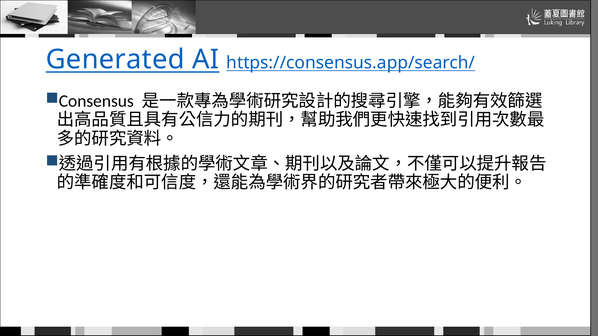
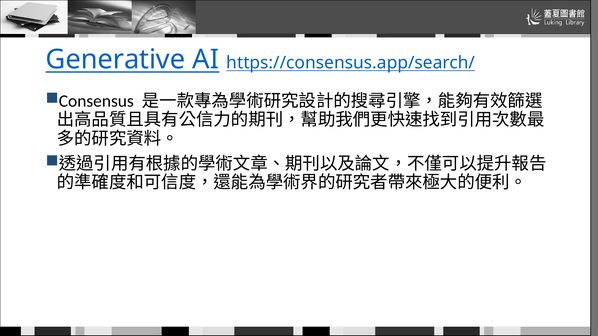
Generated: Generated -> Generative (115, 59)
